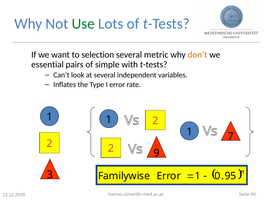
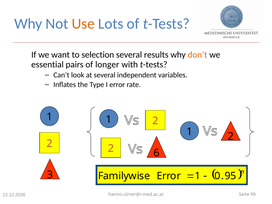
Use colour: green -> orange (83, 24)
metric: metric -> results (156, 55)
simple: simple -> longer (107, 64)
7: 7 -> 2 (231, 136)
9: 9 -> 6 (157, 153)
